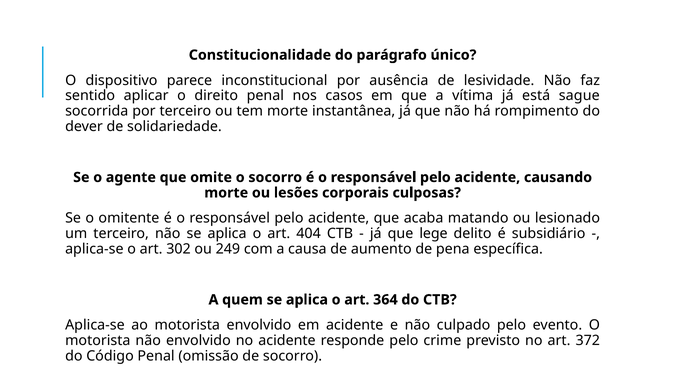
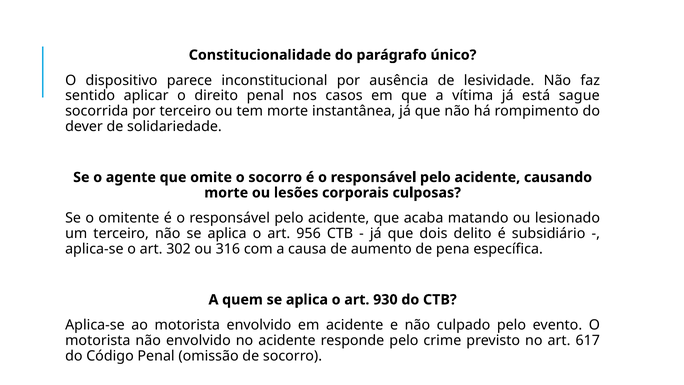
404: 404 -> 956 (309, 233)
lege: lege -> dois (433, 233)
249: 249 -> 316 (228, 249)
364: 364 -> 930 (385, 299)
372: 372 -> 617 (588, 340)
